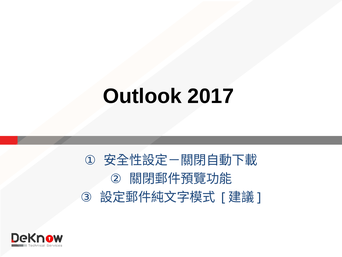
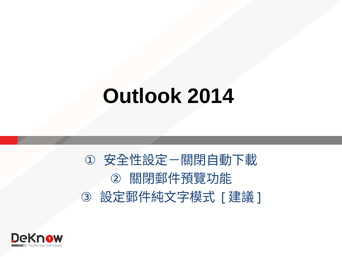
2017: 2017 -> 2014 (211, 96)
